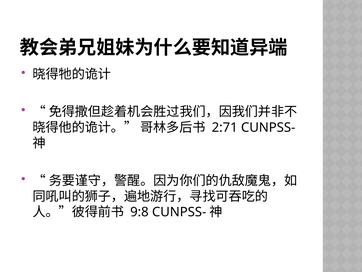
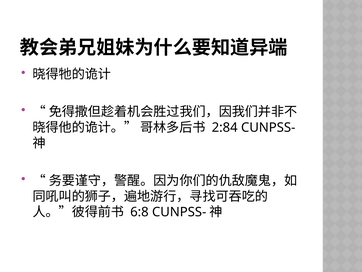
2:71: 2:71 -> 2:84 (225, 127)
9:8: 9:8 -> 6:8 (139, 212)
